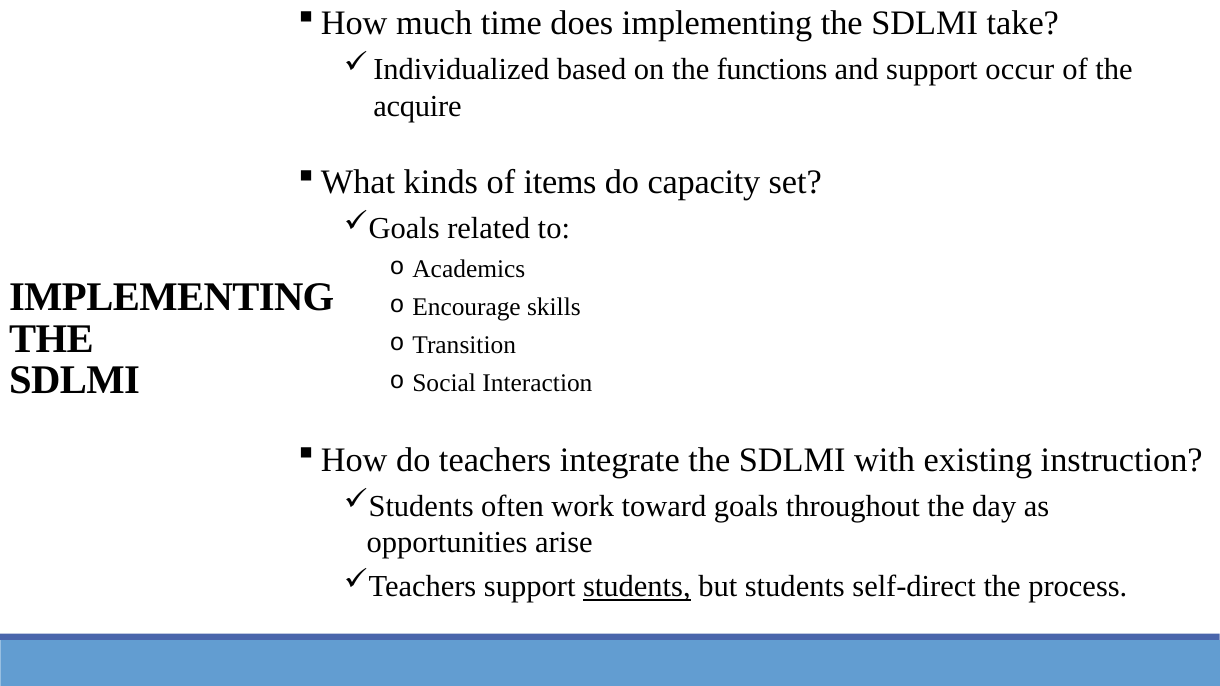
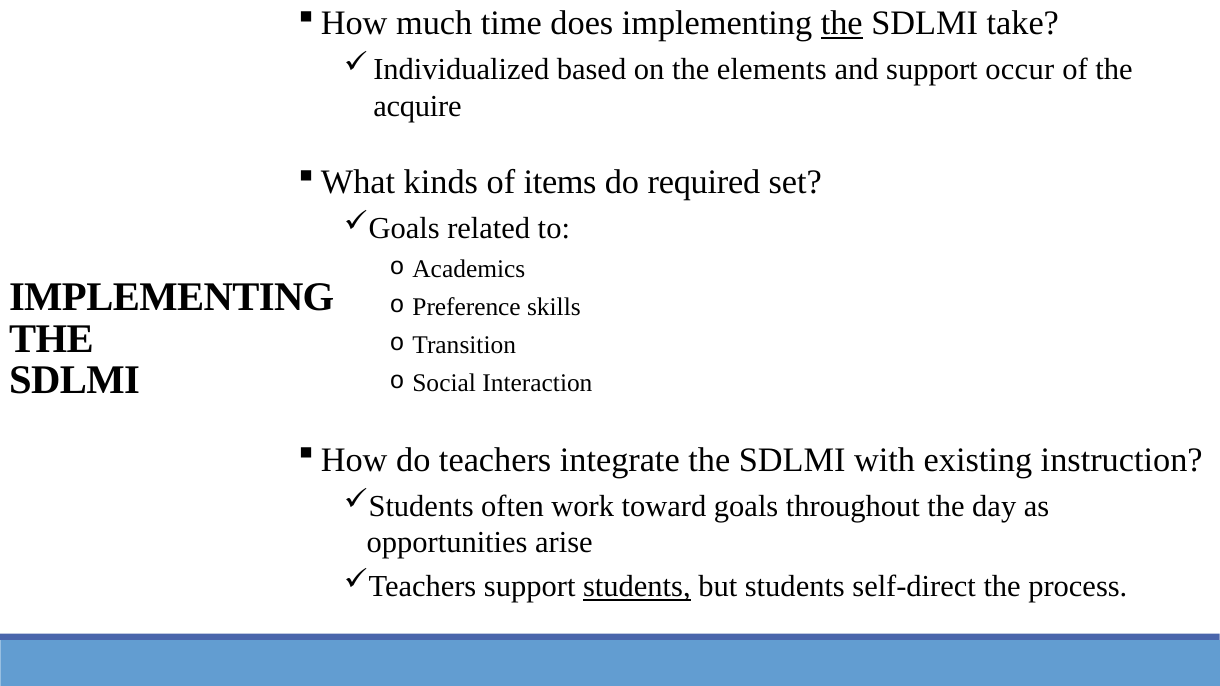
the underline: none -> present (842, 23)
functions: functions -> elements (772, 70)
capacity: capacity -> required (704, 182)
Encourage: Encourage -> Preference (467, 307)
